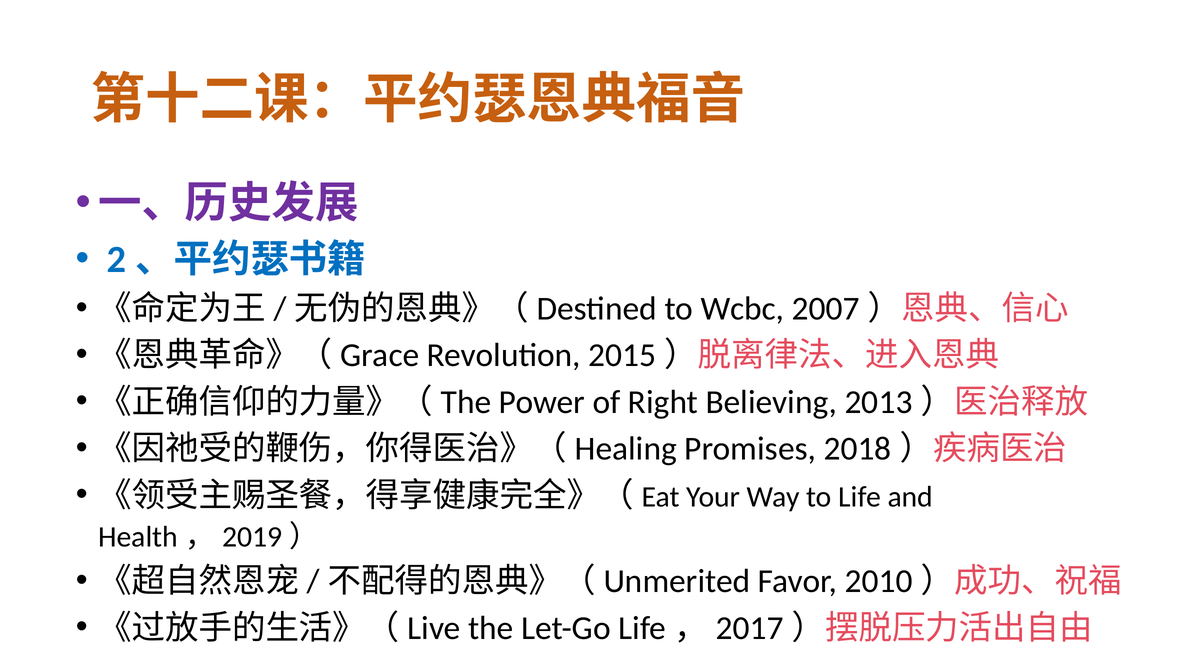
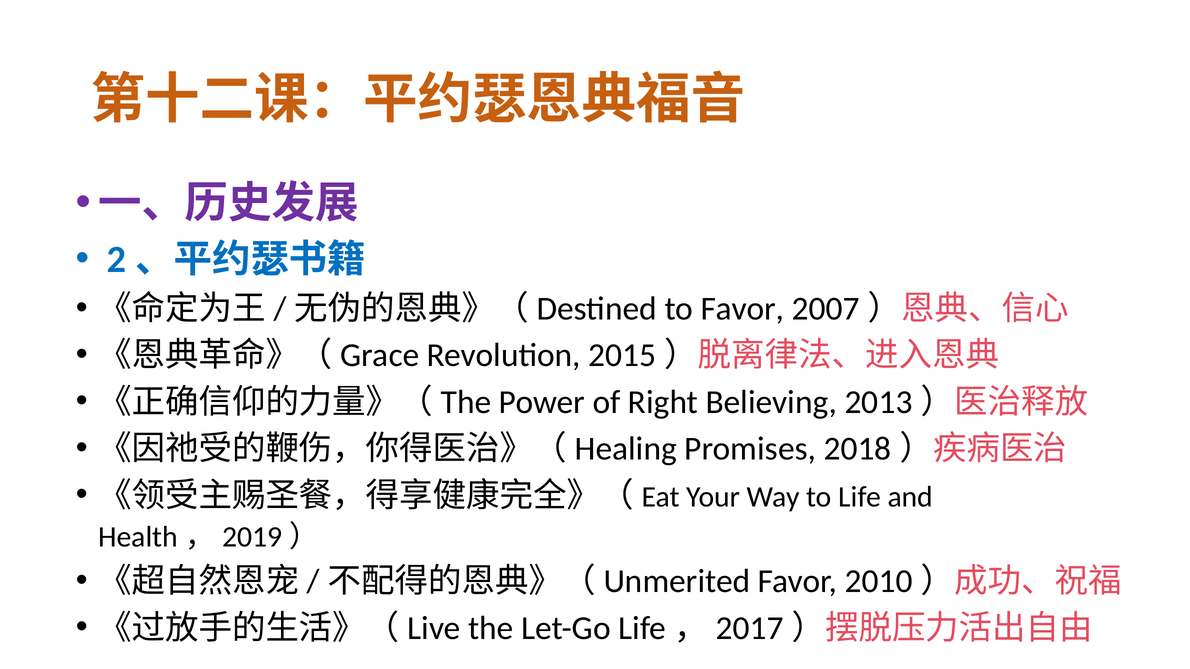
to Wcbc: Wcbc -> Favor (742, 309)
